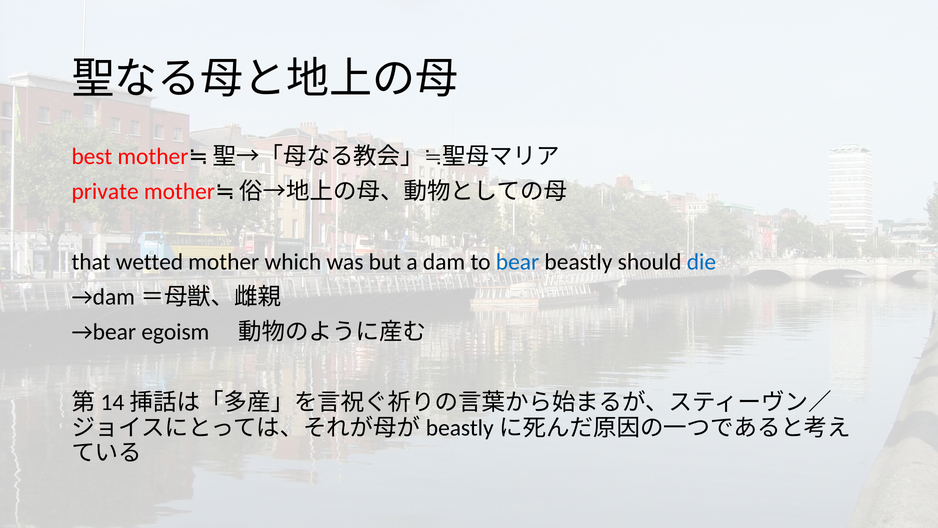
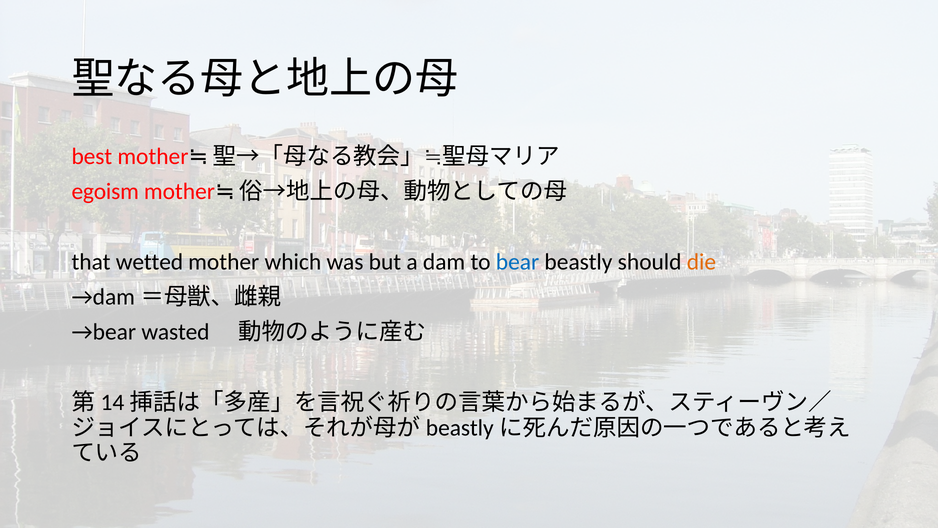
private: private -> egoism (105, 192)
die colour: blue -> orange (701, 262)
egoism: egoism -> wasted (175, 332)
